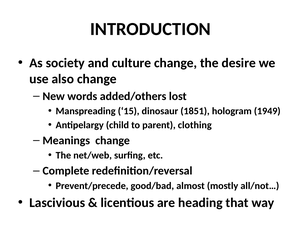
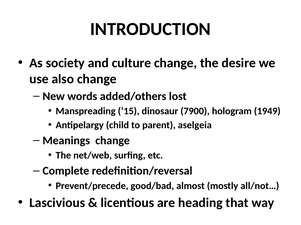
1851: 1851 -> 7900 (195, 111)
clothing: clothing -> aselgeia (195, 125)
